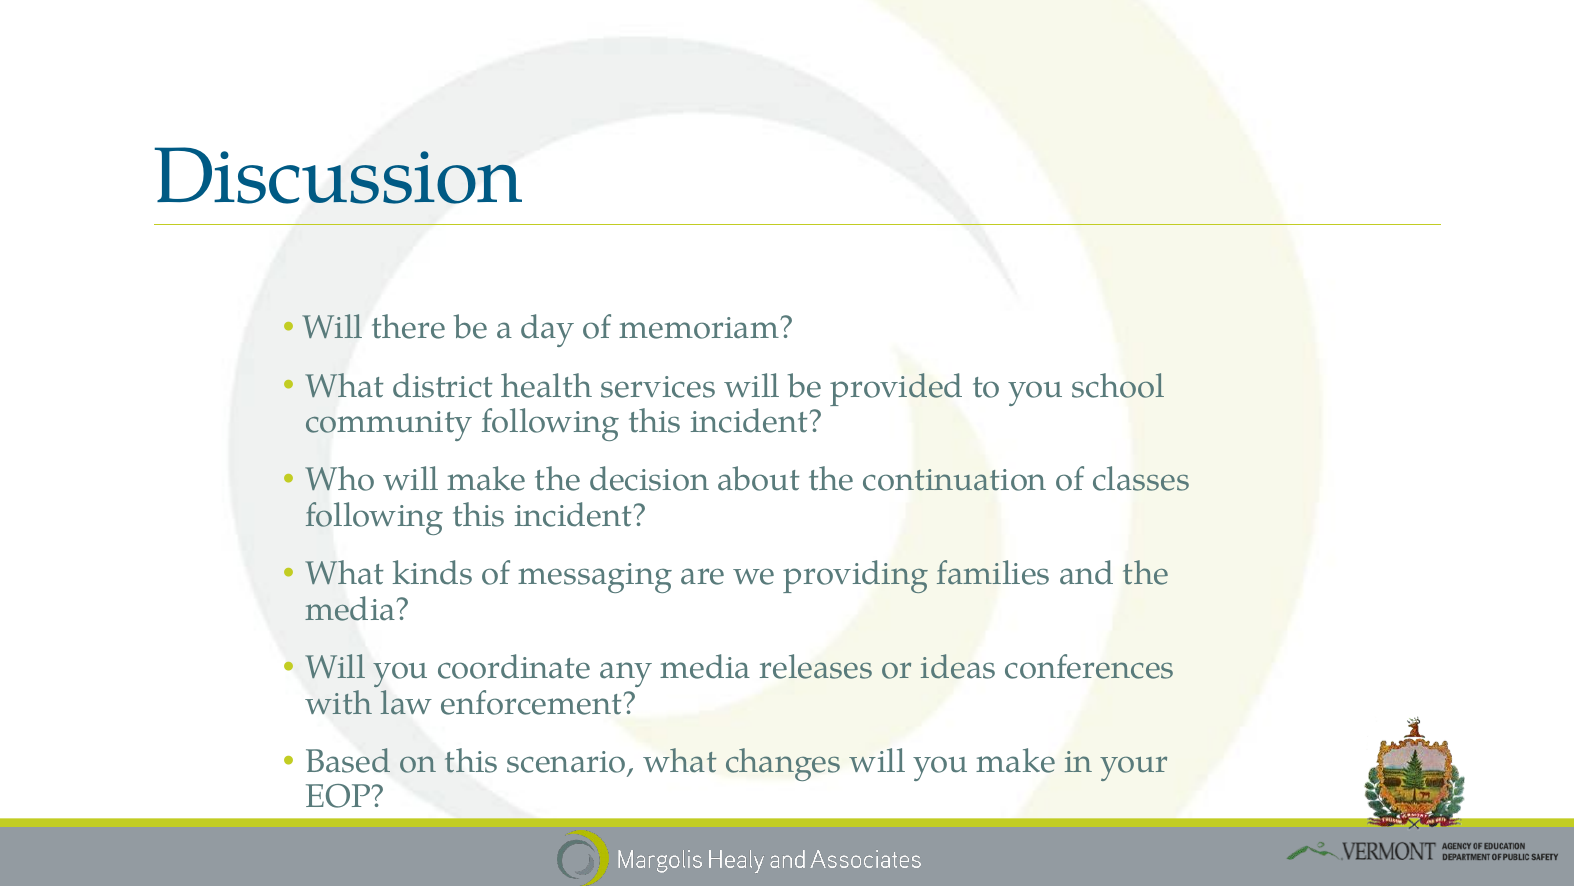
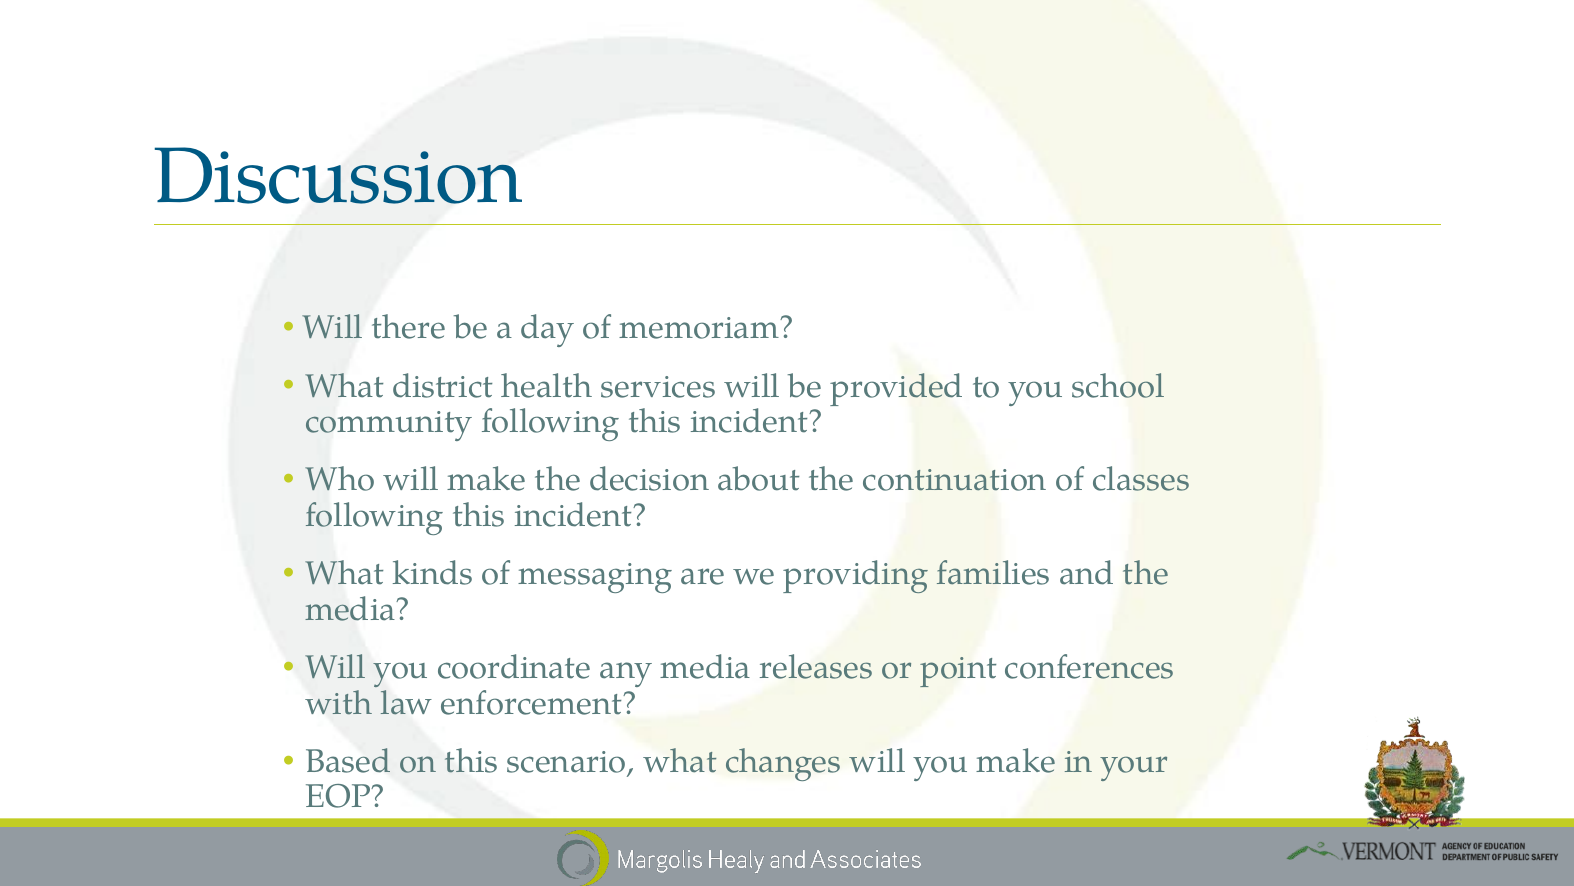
ideas: ideas -> point (959, 667)
